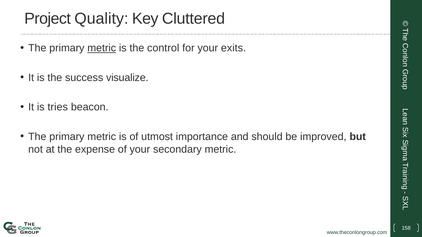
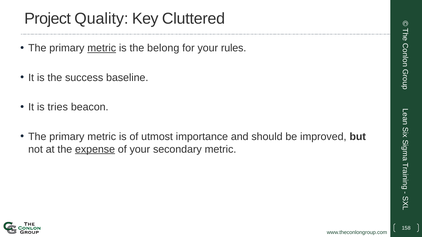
control: control -> belong (163, 48)
exits: exits -> rules (234, 48)
visualize: visualize -> baseline (127, 78)
expense underline: none -> present (95, 149)
